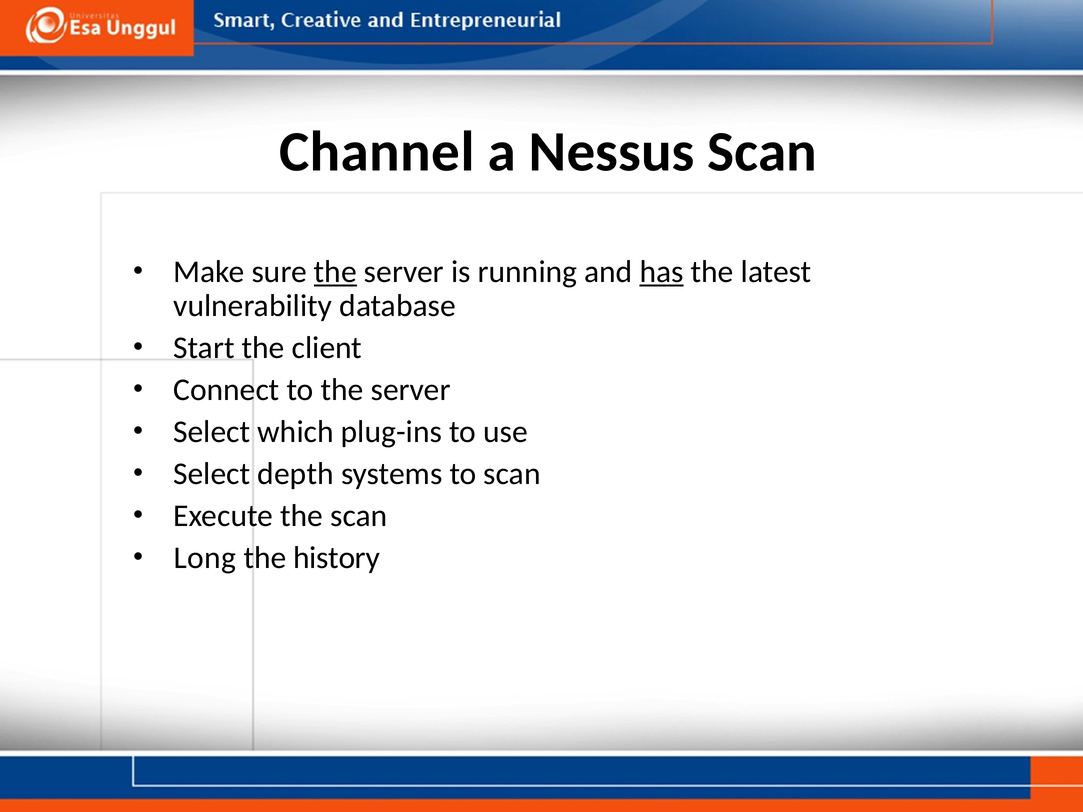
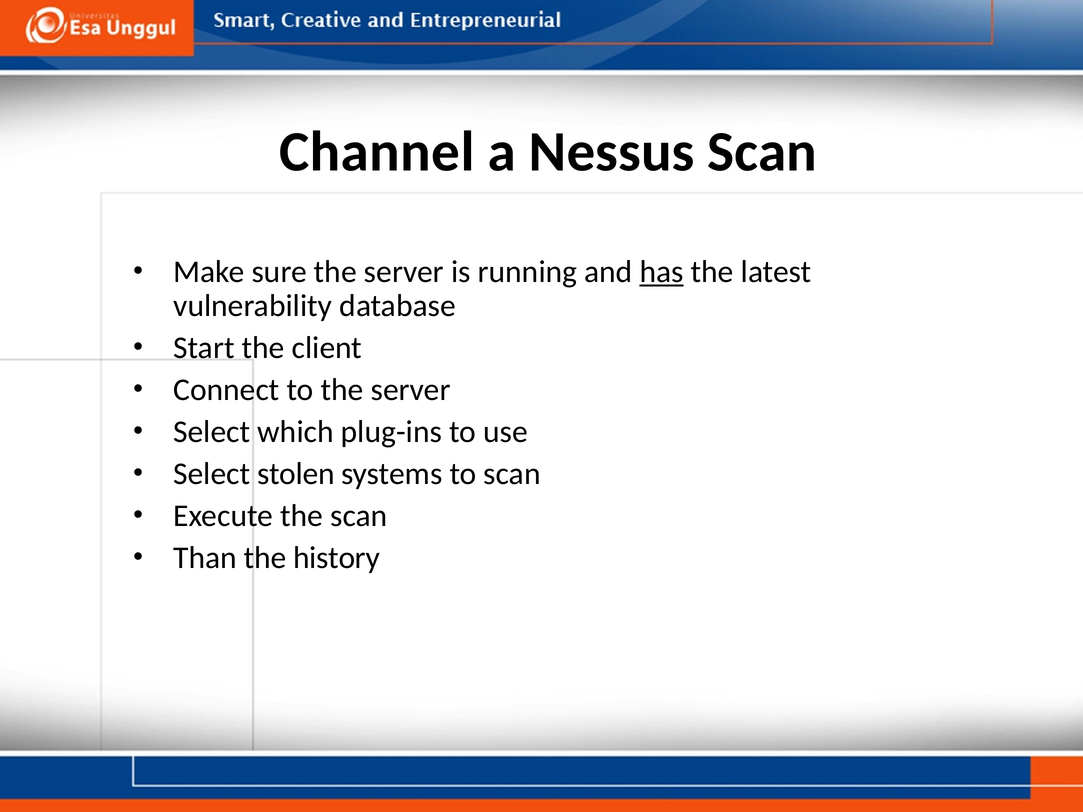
the underline: present -> none (335, 272)
depth: depth -> stolen (296, 474)
Long: Long -> Than (205, 558)
